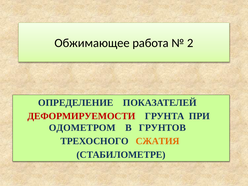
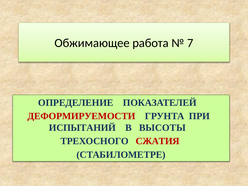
2: 2 -> 7 (190, 43)
ОДОМЕТРОМ: ОДОМЕТРОМ -> ИСПЫТАНИЙ (82, 128)
ГРУНТОВ: ГРУНТОВ -> ВЫСОТЫ (162, 128)
СЖАТИЯ colour: orange -> red (158, 141)
